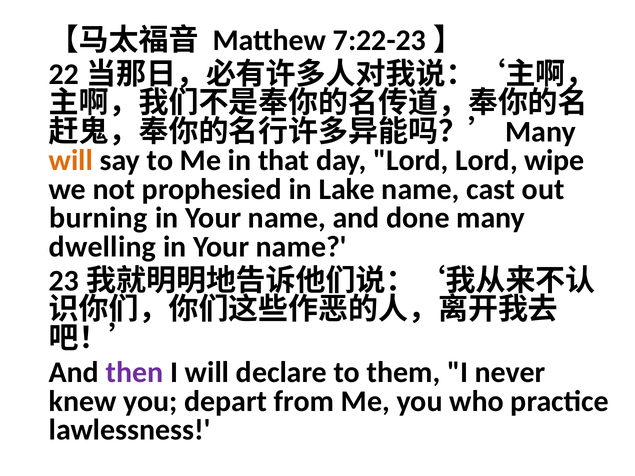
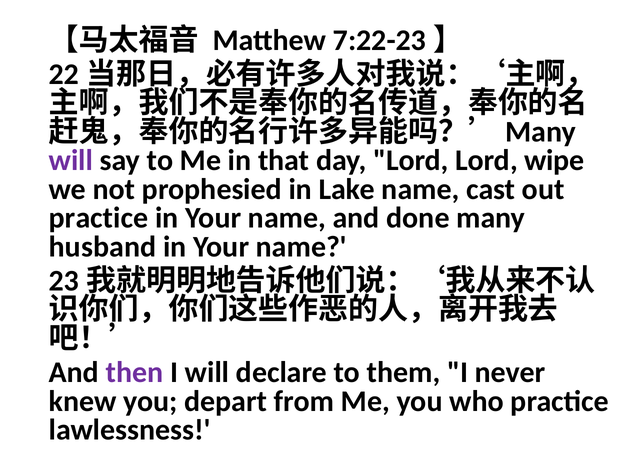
will colour: orange -> purple (71, 161)
burning: burning -> practice (99, 218)
dwelling: dwelling -> husband (103, 247)
